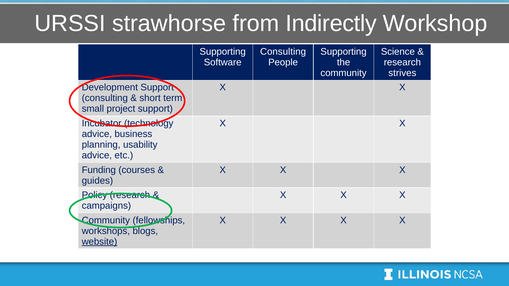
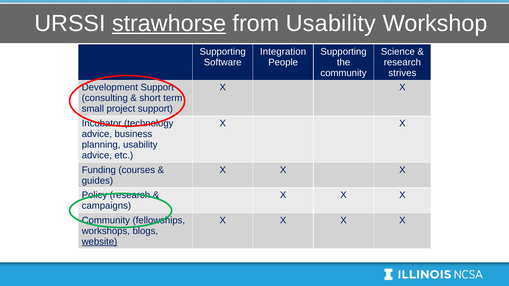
strawhorse underline: none -> present (169, 23)
from Indirectly: Indirectly -> Usability (331, 23)
Consulting: Consulting -> Integration (283, 52)
